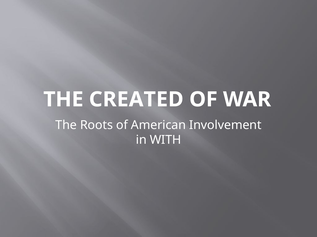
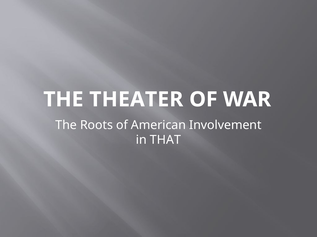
CREATED: CREATED -> THEATER (136, 100)
WITH: WITH -> THAT (165, 140)
